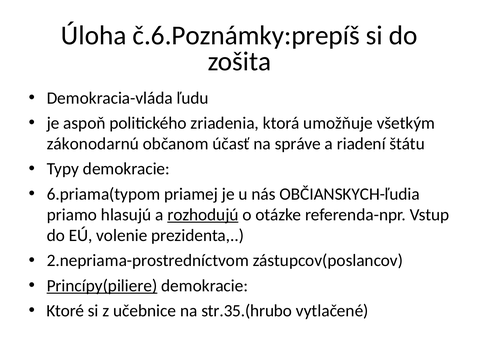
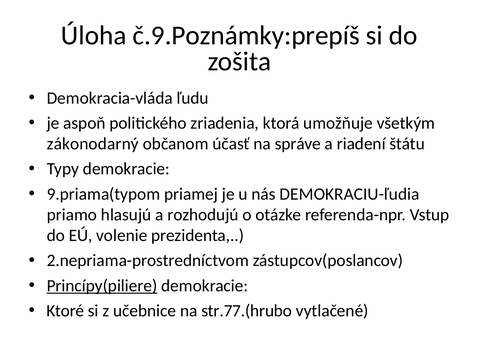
č.6.Poznámky:prepíš: č.6.Poznámky:prepíš -> č.9.Poznámky:prepíš (246, 35)
zákonodarnú: zákonodarnú -> zákonodarný (93, 144)
6.priama(typom: 6.priama(typom -> 9.priama(typom (103, 194)
OBČIANSKYCH-ľudia: OBČIANSKYCH-ľudia -> DEMOKRACIU-ľudia (350, 194)
rozhodujú underline: present -> none (203, 214)
str.35.(hrubo: str.35.(hrubo -> str.77.(hrubo (247, 310)
